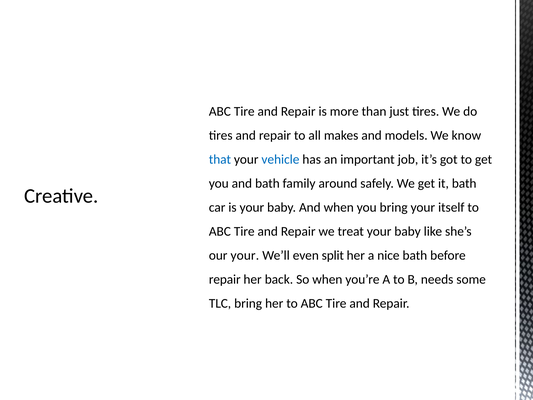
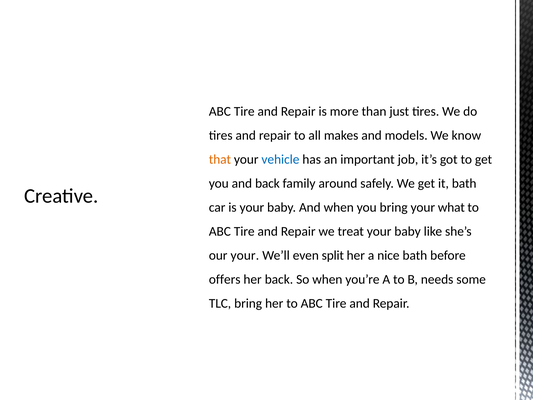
that colour: blue -> orange (220, 159)
and bath: bath -> back (267, 183)
itself: itself -> what (451, 207)
repair: repair -> offers (225, 279)
